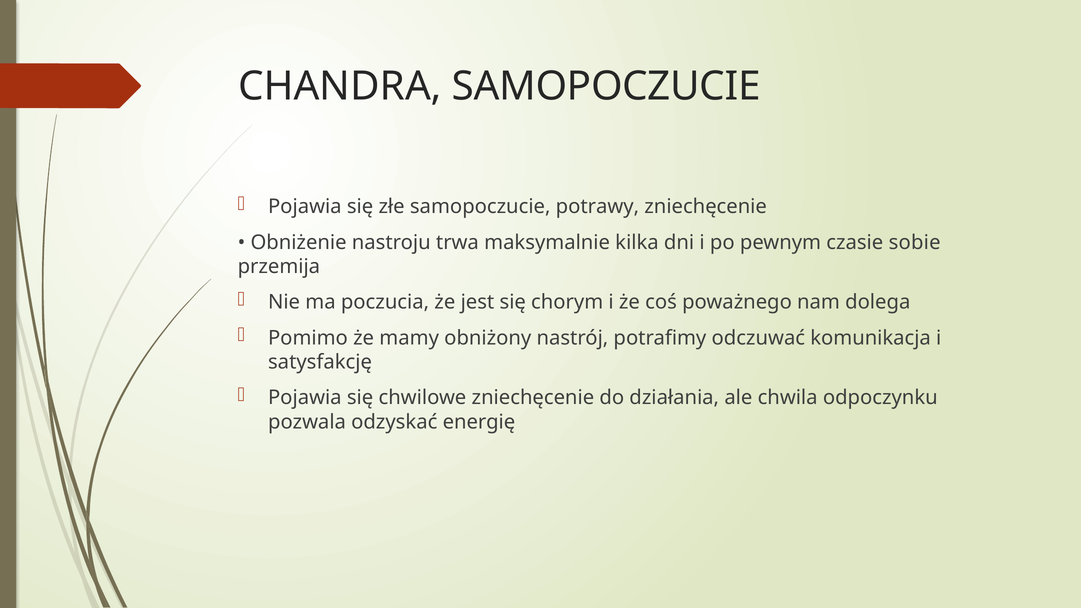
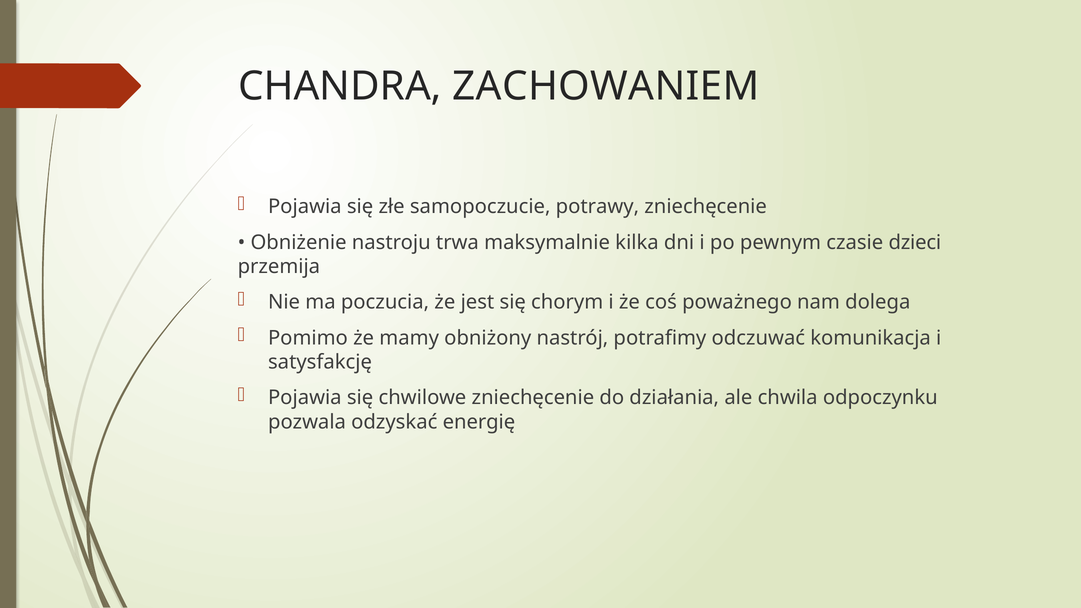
CHANDRA SAMOPOCZUCIE: SAMOPOCZUCIE -> ZACHOWANIEM (606, 87)
sobie: sobie -> dzieci (915, 242)
